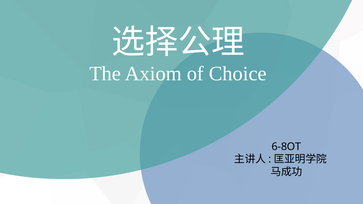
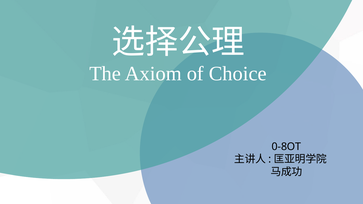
6-8OT: 6-8OT -> 0-8OT (286, 147)
